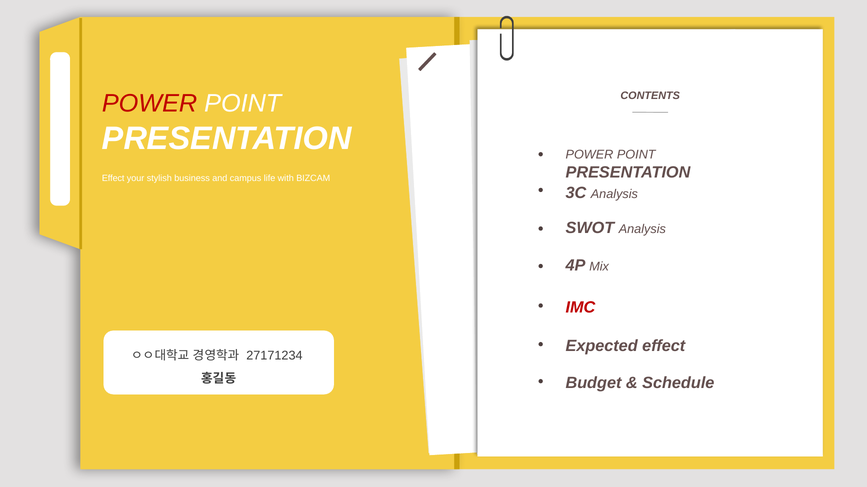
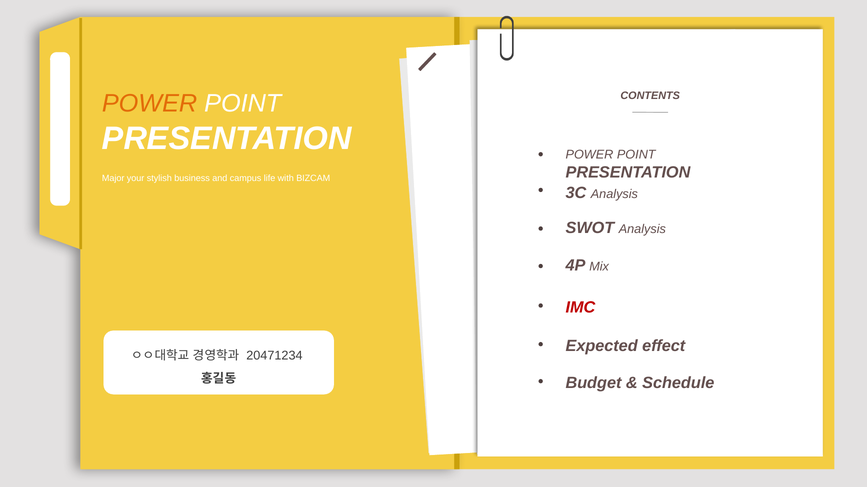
POWER colour: red -> orange (150, 104)
Effect: Effect -> Major (113, 179)
27171234: 27171234 -> 20471234 (274, 356)
